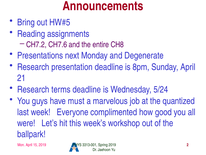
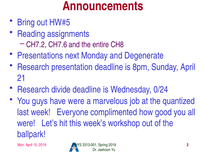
terms: terms -> divide (61, 89)
5/24: 5/24 -> 0/24 (161, 89)
have must: must -> were (76, 101)
